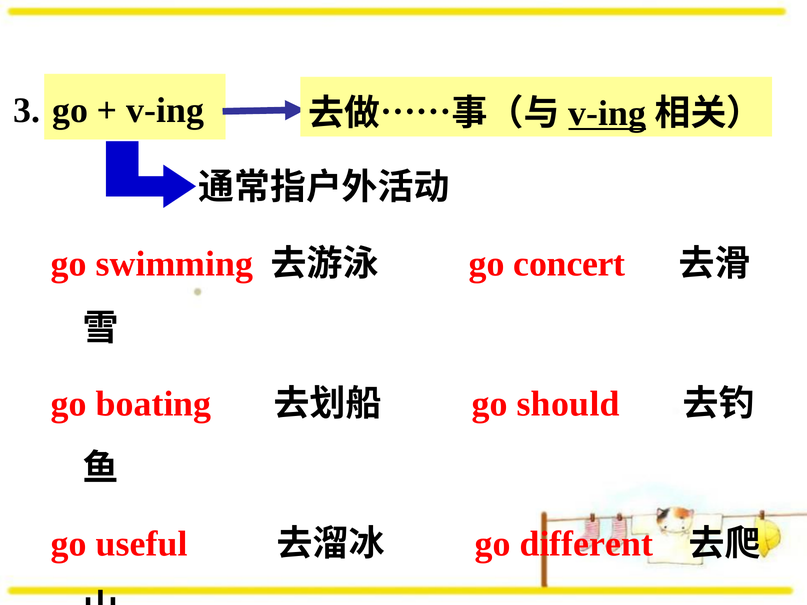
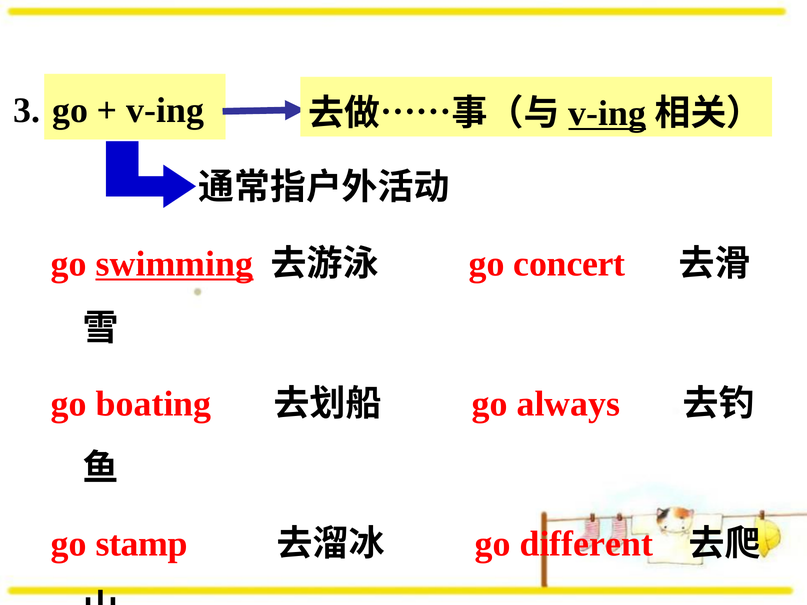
swimming underline: none -> present (174, 264)
should: should -> always (568, 404)
useful: useful -> stamp (142, 544)
